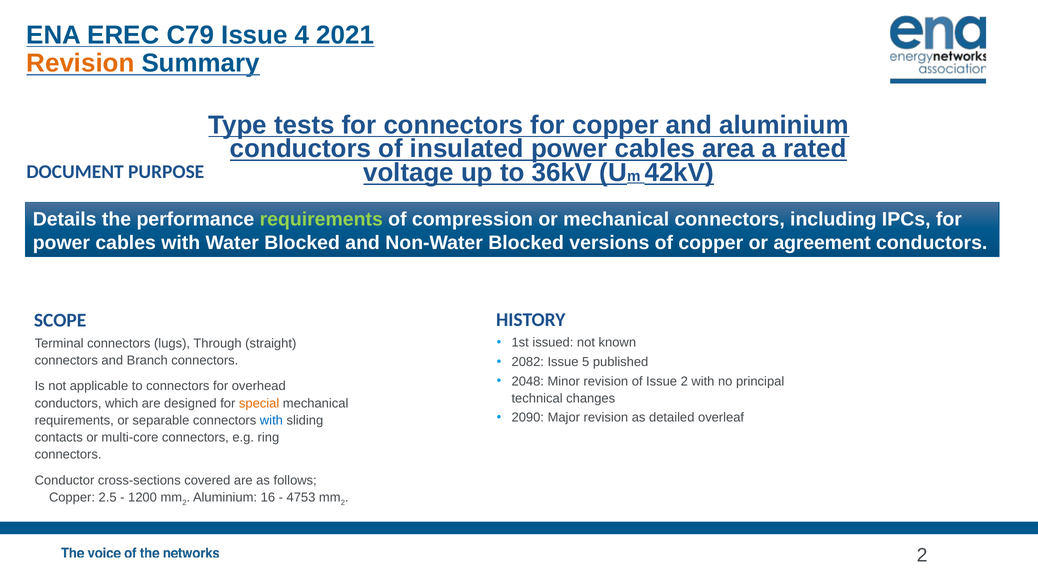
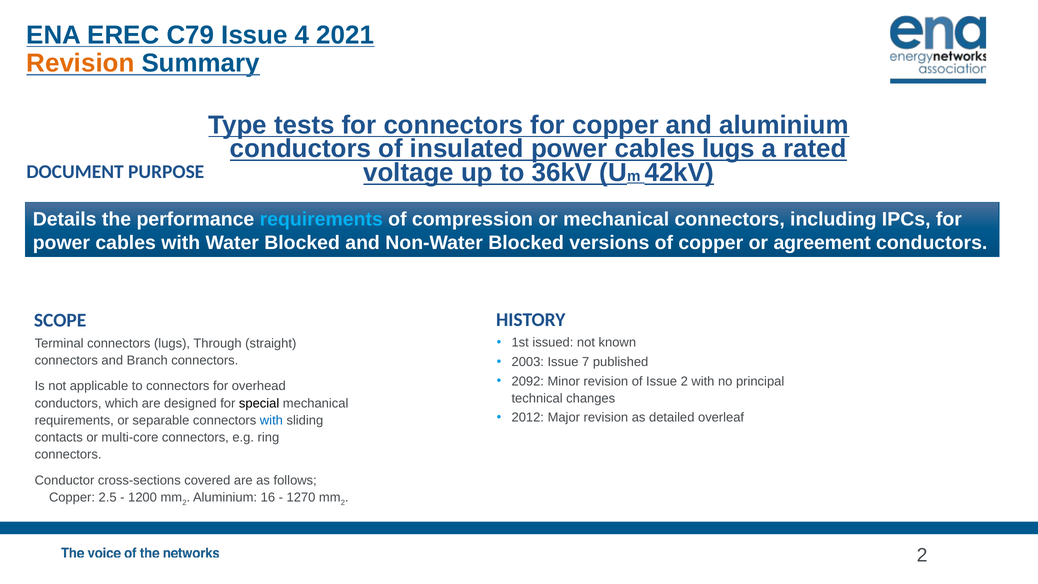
cables area: area -> lugs (729, 149)
requirements colour: light green -> light blue (321, 219)
2082: 2082 -> 2003 (528, 362)
5: 5 -> 7 (586, 362)
2048: 2048 -> 2092 (528, 381)
special colour: orange -> black (259, 403)
2090: 2090 -> 2012 (528, 418)
4753: 4753 -> 1270 (301, 498)
